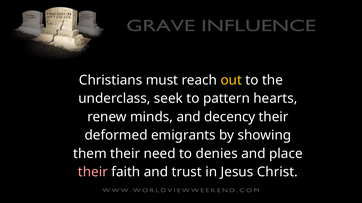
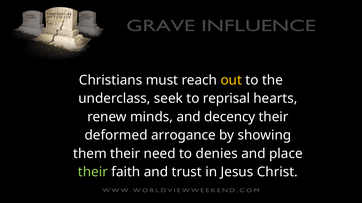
pattern: pattern -> reprisal (226, 99)
emigrants: emigrants -> arrogance (183, 136)
their colour: pink -> light green (93, 172)
